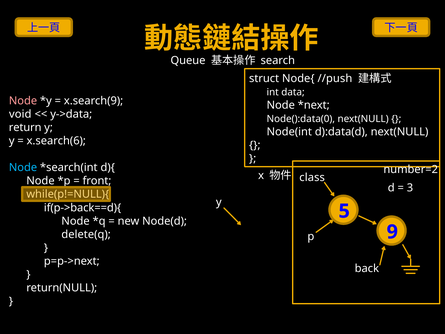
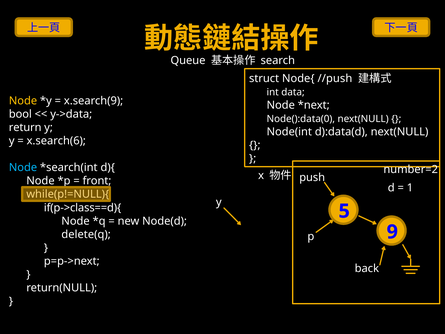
Node colour: pink -> yellow (23, 101)
void: void -> bool (20, 114)
class: class -> push (312, 177)
3: 3 -> 1 (410, 188)
if(p->back==d){: if(p->back==d){ -> if(p->class==d){ (83, 208)
